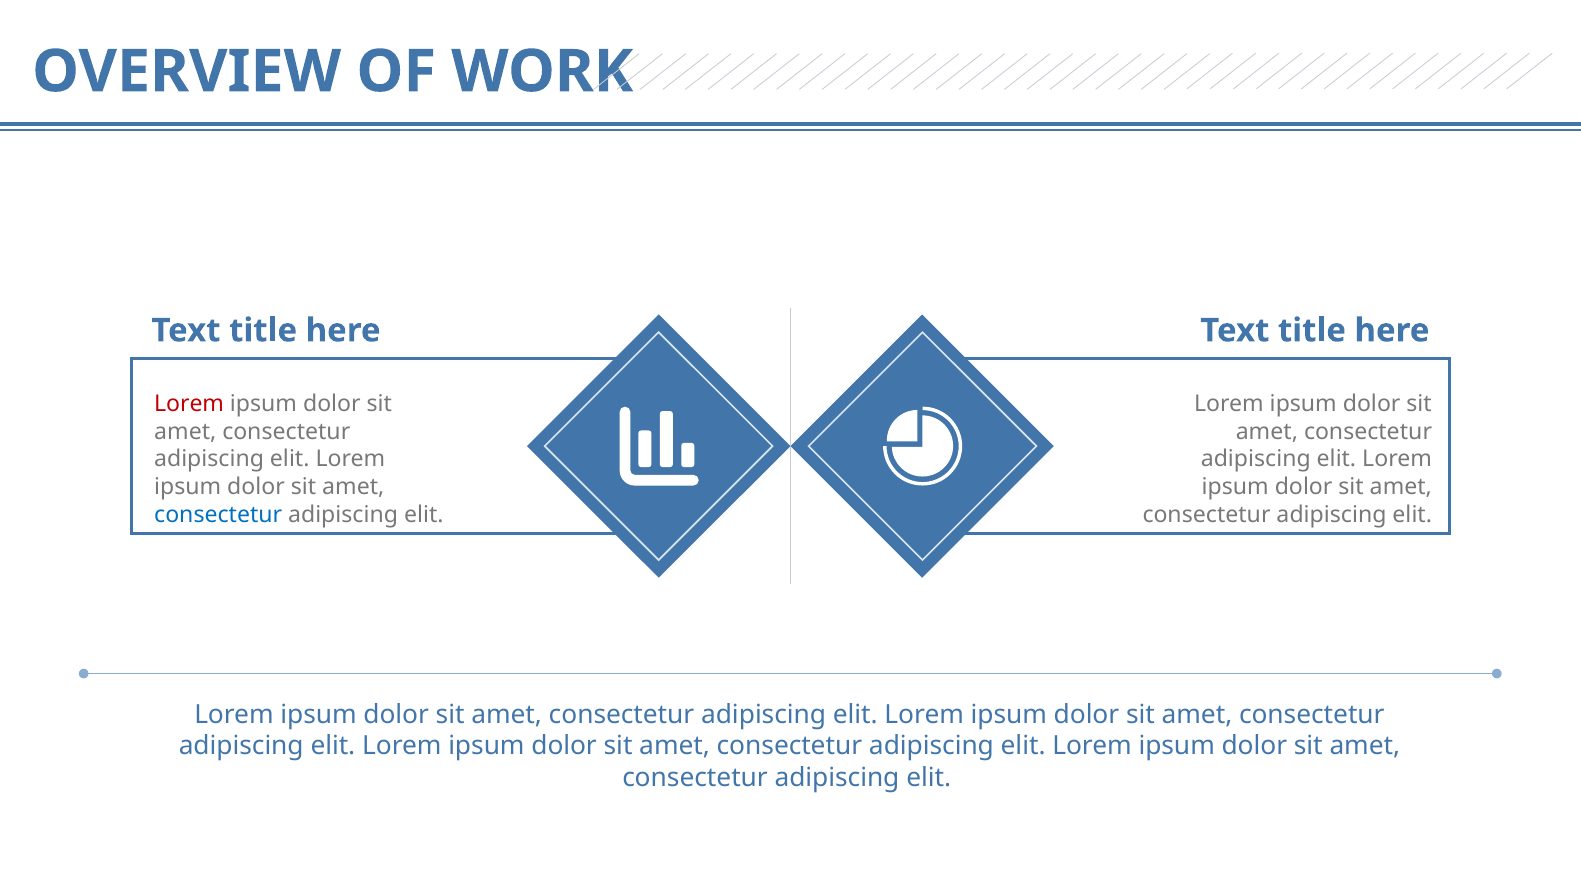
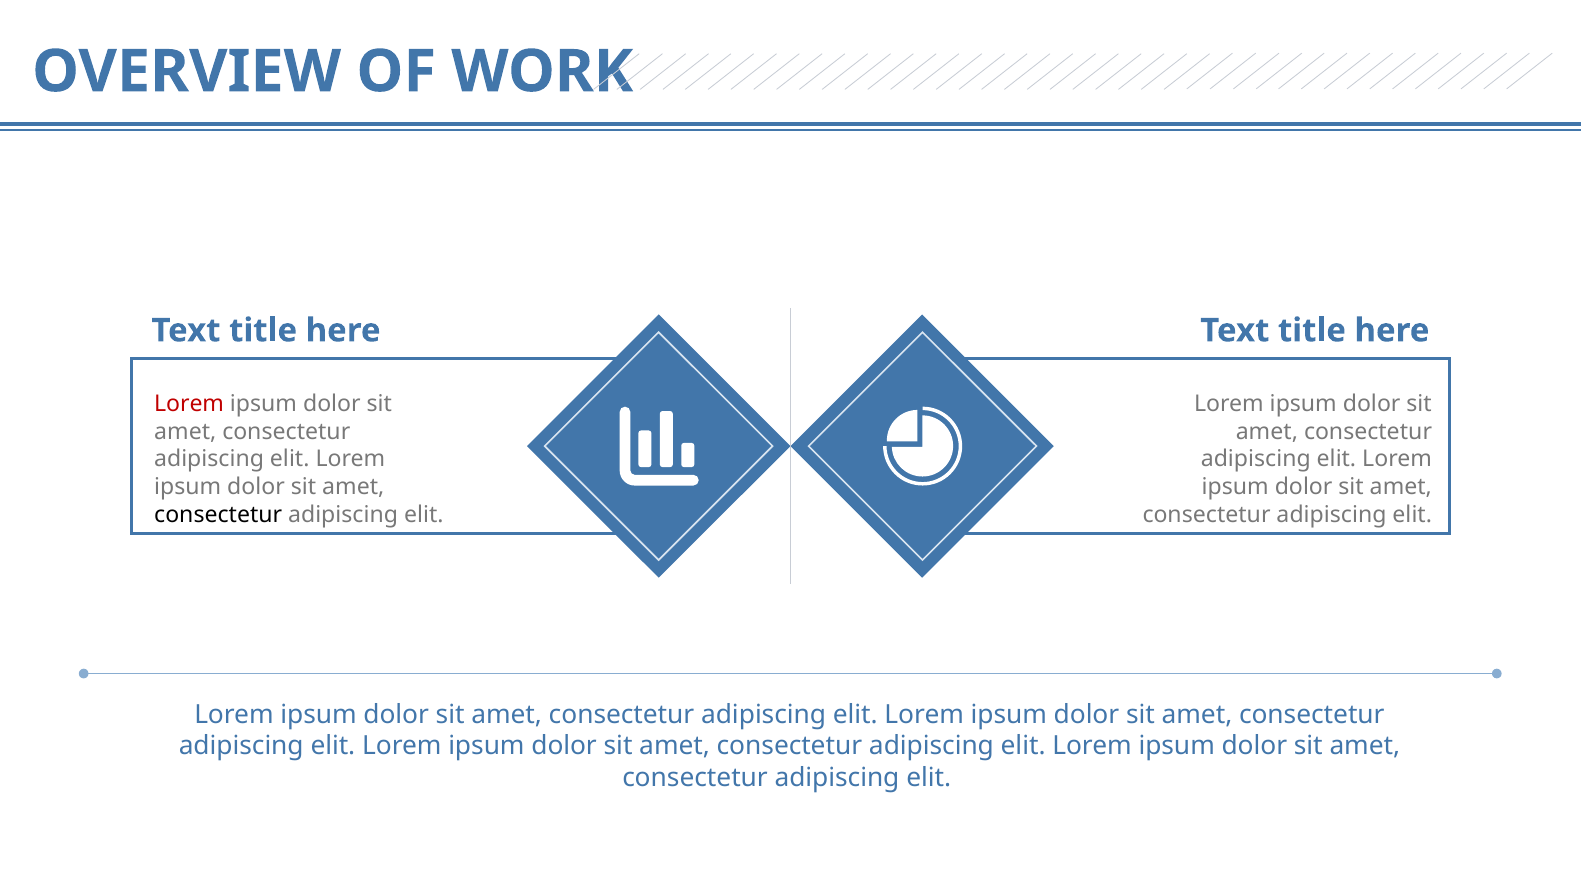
consectetur colour: blue -> black (218, 515)
